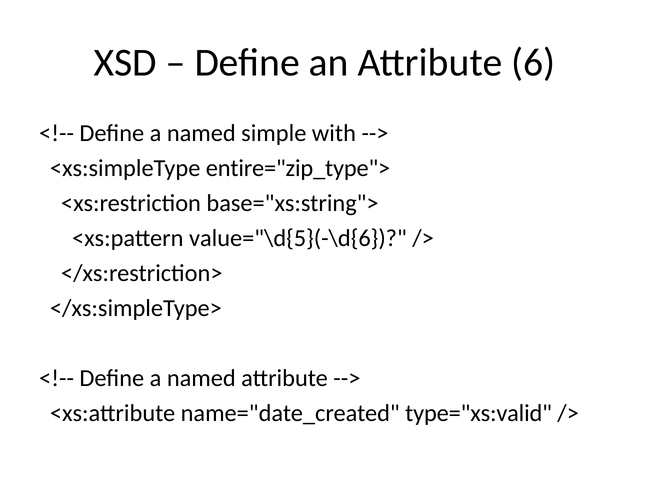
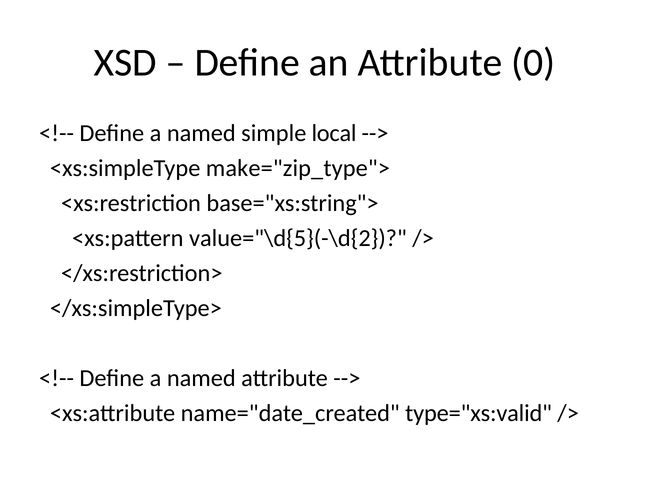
6: 6 -> 0 (533, 63)
with: with -> local (334, 133)
entire="zip_type">: entire="zip_type"> -> make="zip_type"> (298, 168)
value="\d{5}(-\d{6: value="\d{5}(-\d{6 -> value="\d{5}(-\d{2 (298, 239)
